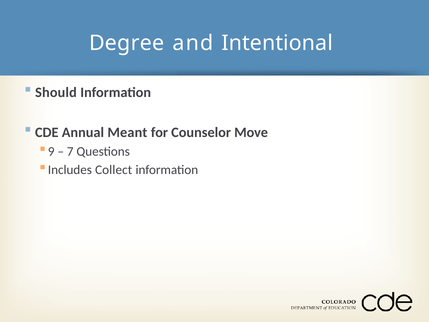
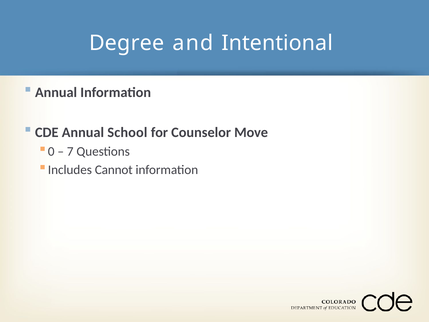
Should: Should -> Annual (56, 92)
Meant: Meant -> School (127, 132)
9: 9 -> 0 (51, 151)
Collect: Collect -> Cannot (114, 170)
